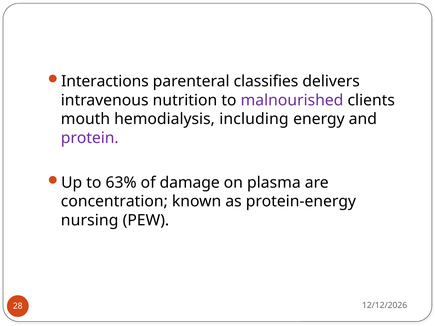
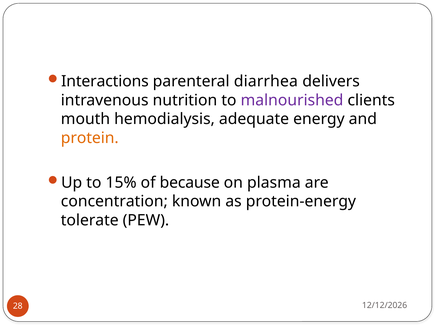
classifies: classifies -> diarrhea (266, 82)
including: including -> adequate (254, 119)
protein colour: purple -> orange (90, 138)
63%: 63% -> 15% (121, 183)
damage: damage -> because (190, 183)
nursing: nursing -> tolerate (90, 220)
